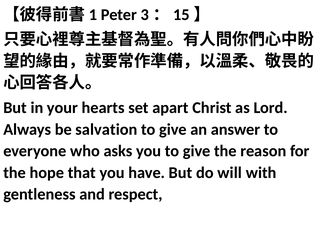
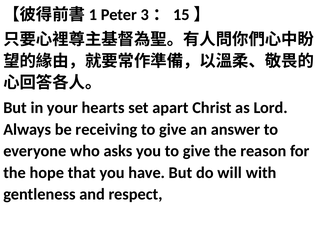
salvation: salvation -> receiving (106, 129)
